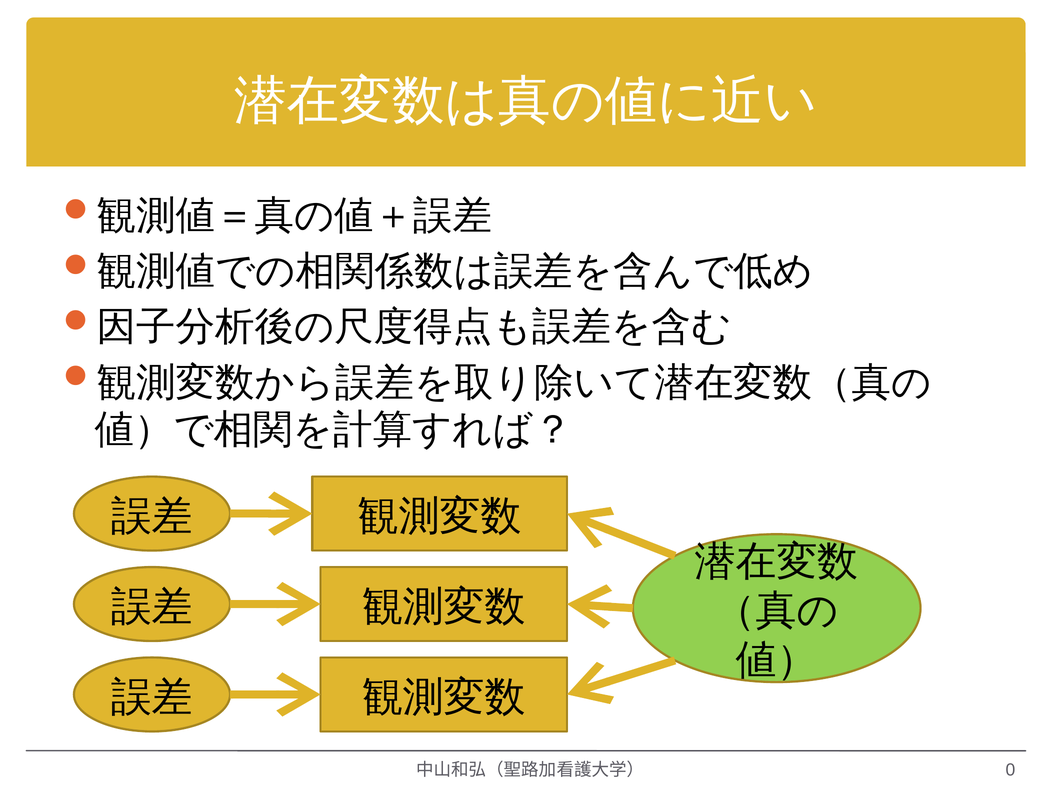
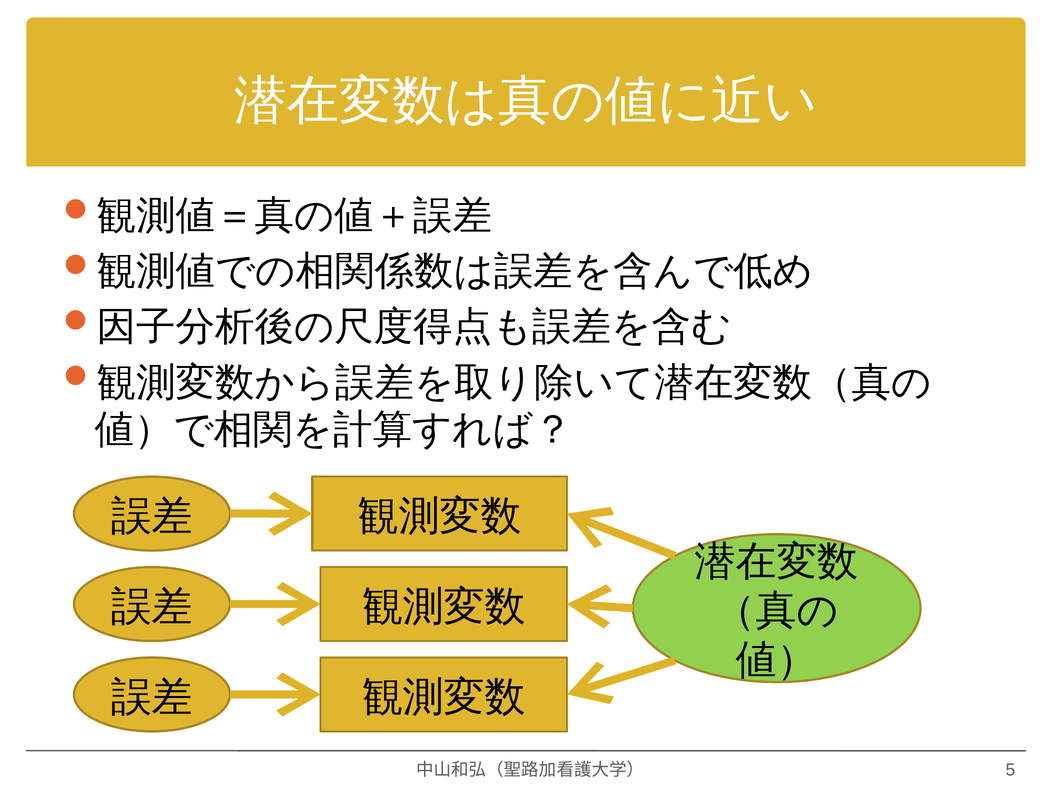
0: 0 -> 5 (1010, 770)
